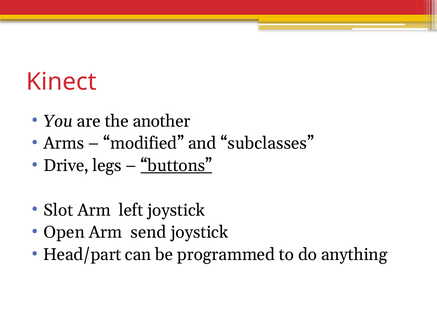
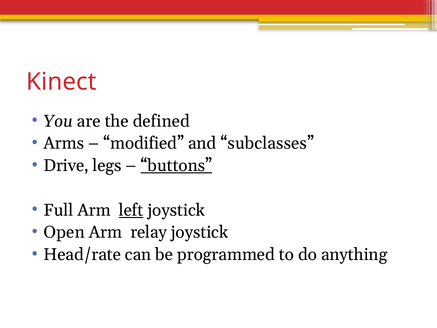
another: another -> defined (161, 121)
Slot: Slot -> Full (59, 210)
left underline: none -> present (131, 210)
send: send -> relay (149, 232)
Head/part: Head/part -> Head/rate (82, 254)
